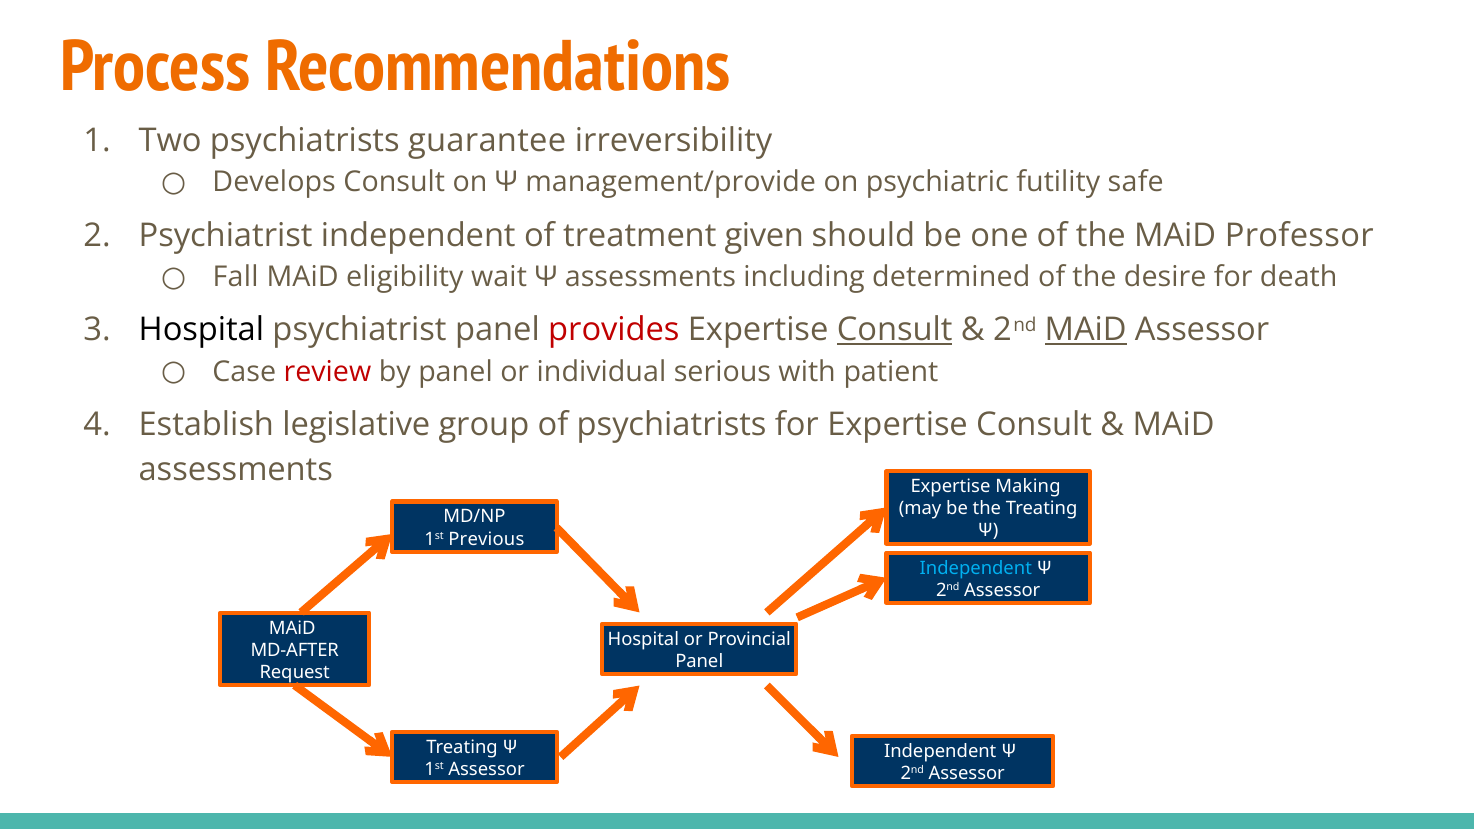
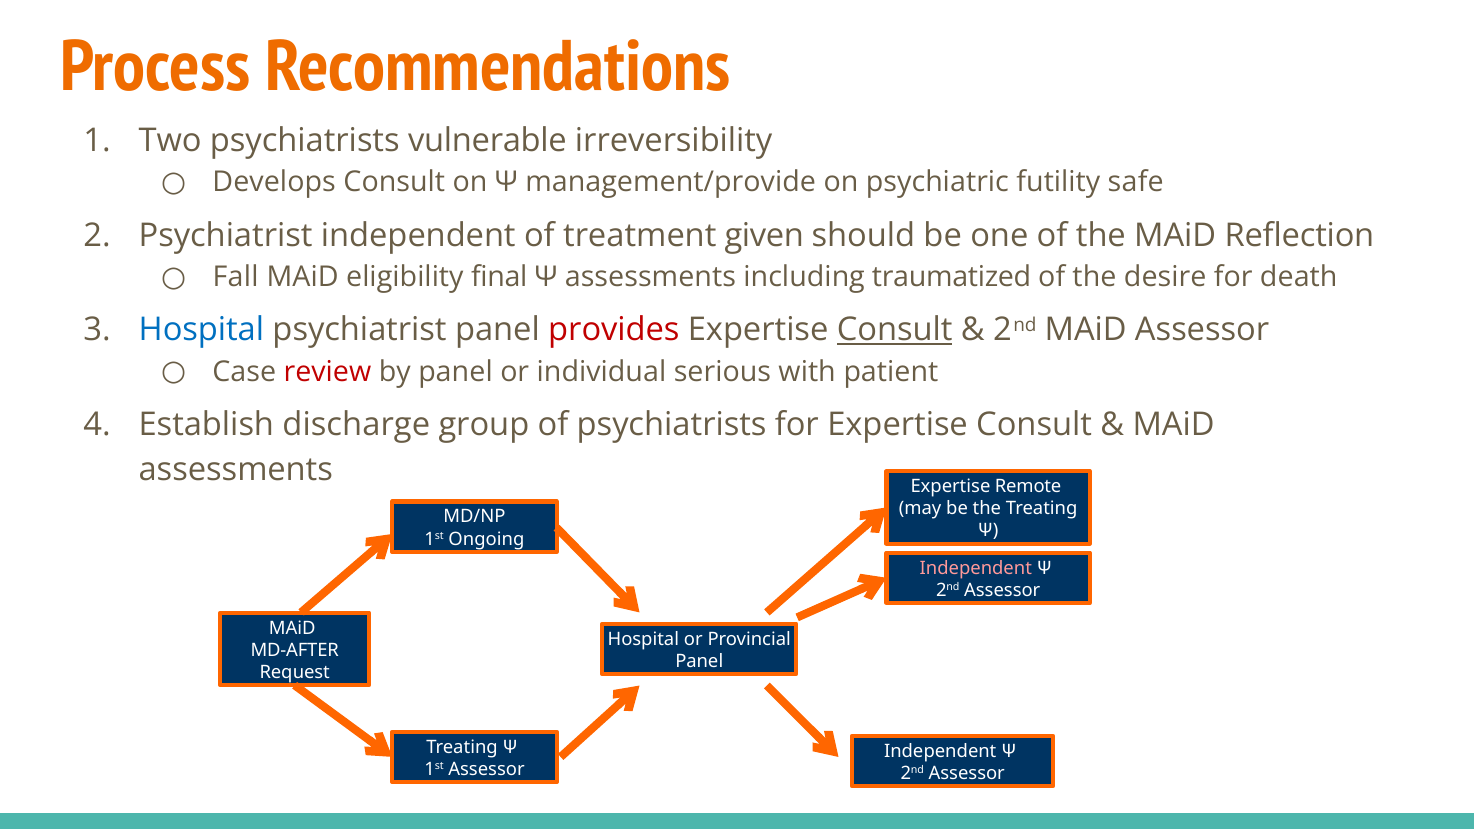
guarantee: guarantee -> vulnerable (487, 140)
Professor: Professor -> Reflection (1299, 235)
wait: wait -> final (499, 277)
determined: determined -> traumatized (952, 277)
Hospital colour: black -> blue (201, 330)
MAiD underline: present -> none (1086, 330)
legislative: legislative -> discharge (356, 425)
Making: Making -> Remote (1028, 487)
Previous: Previous -> Ongoing (486, 539)
Independent colour: light blue -> pink (976, 568)
